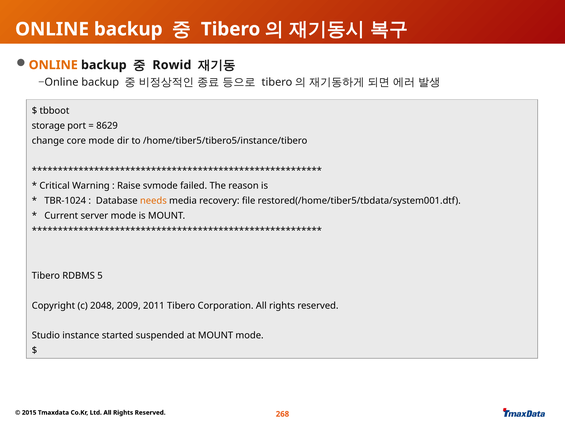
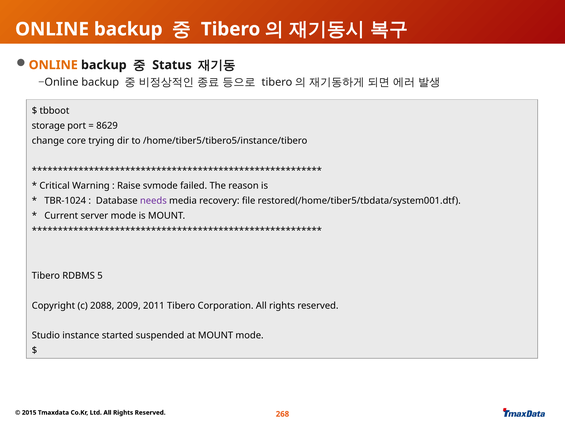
Rowid: Rowid -> Status (172, 65)
core mode: mode -> trying (101, 141)
needs colour: orange -> purple (153, 201)
2048: 2048 -> 2088 (102, 305)
